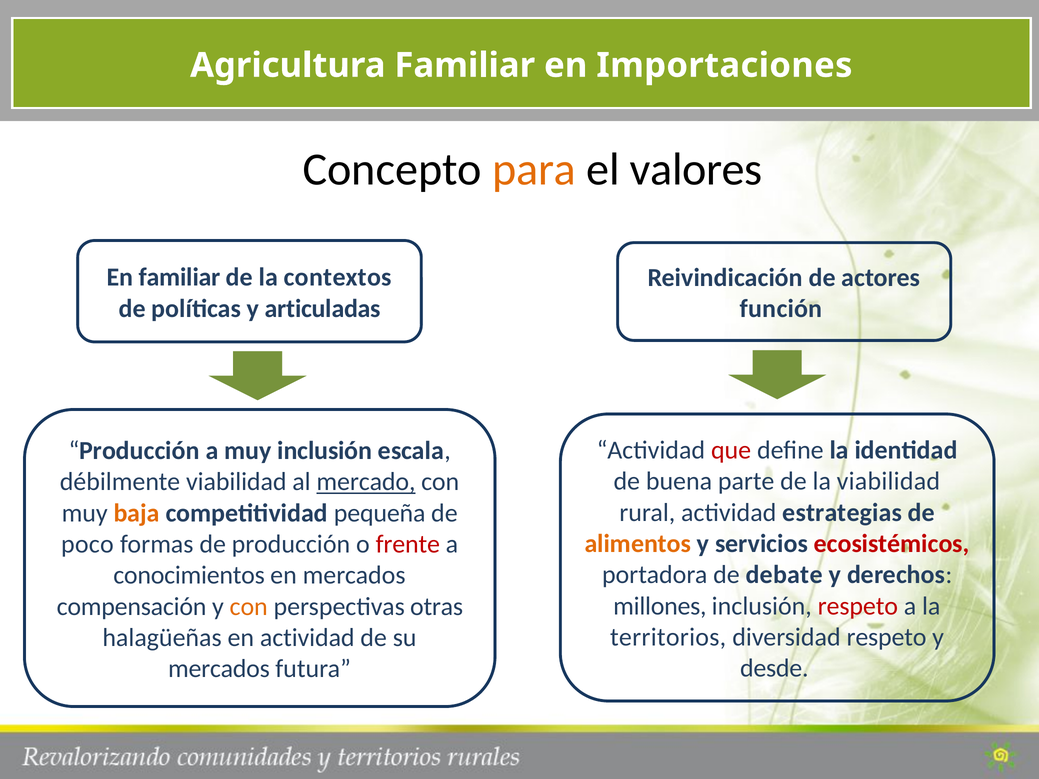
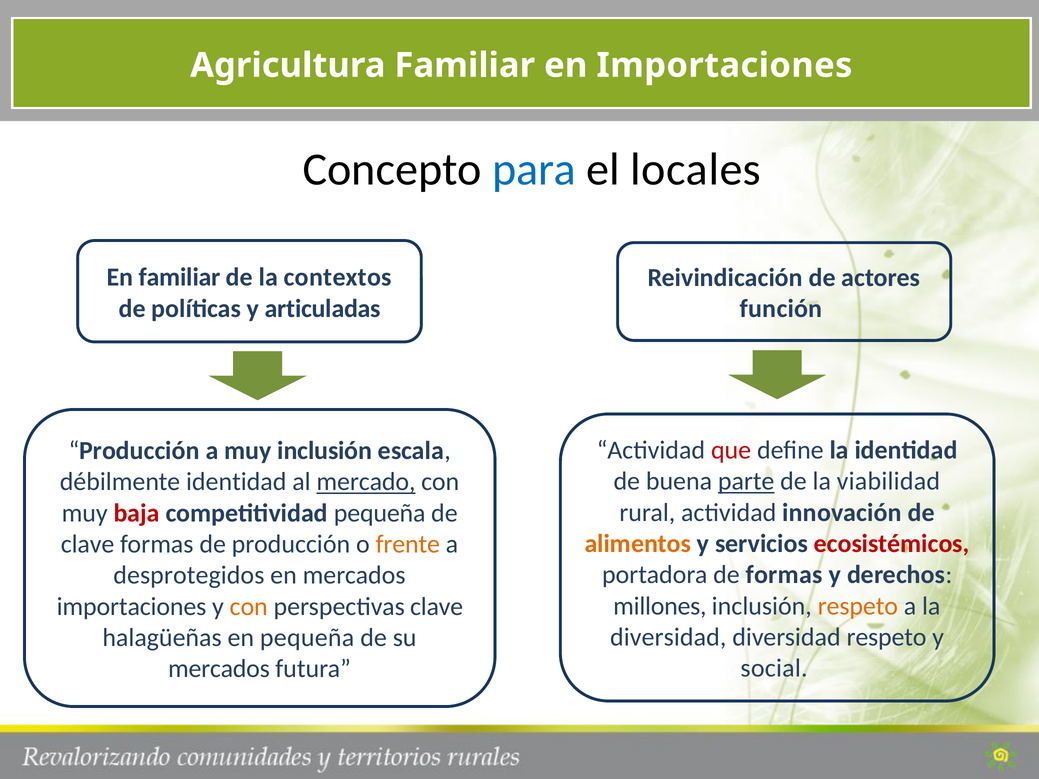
para colour: orange -> blue (534, 169)
valores: valores -> locales (696, 169)
parte underline: none -> present (746, 482)
débilmente viabilidad: viabilidad -> identidad (236, 482)
estrategias: estrategias -> innovación (842, 513)
baja colour: orange -> red (137, 513)
poco: poco -> clave (88, 544)
frente colour: red -> orange (408, 544)
de debate: debate -> formas (784, 575)
conocimientos: conocimientos -> desprotegidos (189, 576)
respeto colour: red -> orange (858, 606)
compensación: compensación -> importaciones (132, 607)
perspectivas otras: otras -> clave (437, 607)
territorios: territorios -> diversidad (668, 637)
en actividad: actividad -> pequeña (307, 638)
desde: desde -> social (774, 669)
